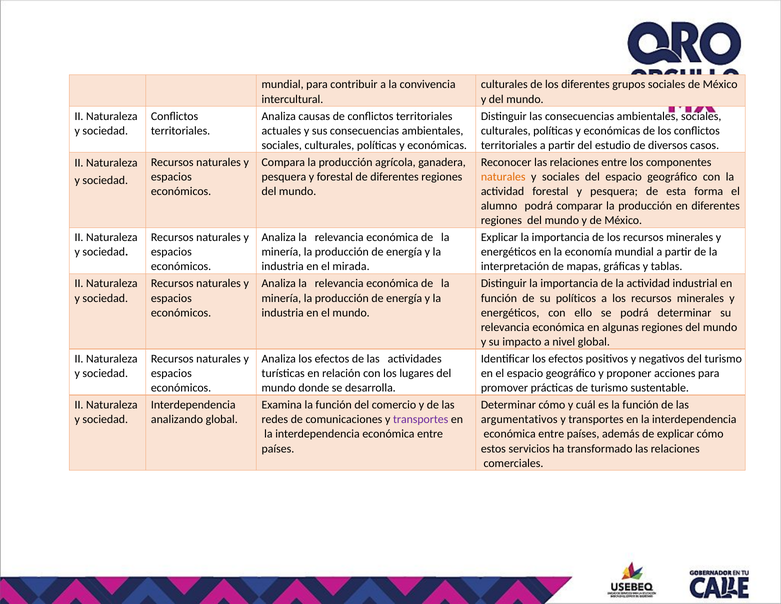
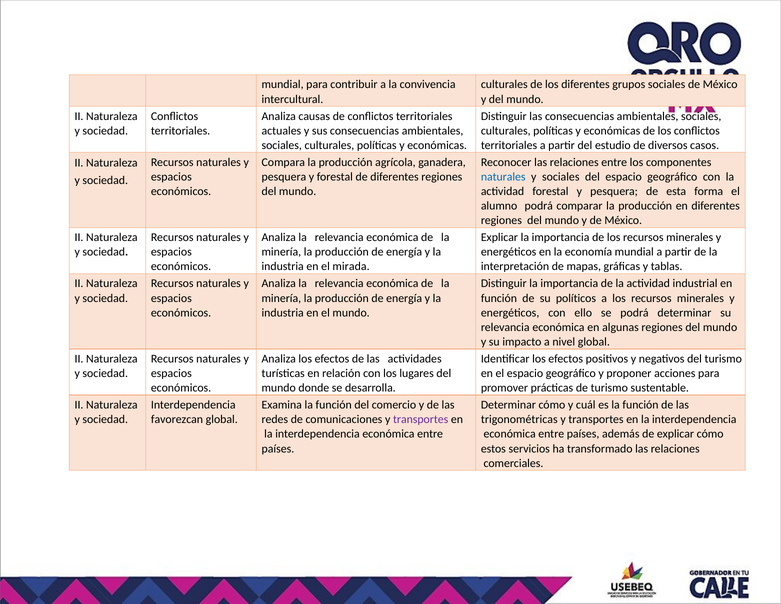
naturales colour: orange -> blue (503, 177)
argumentativos: argumentativos -> trigonométricas (519, 419)
analizando: analizando -> favorezcan (177, 419)
